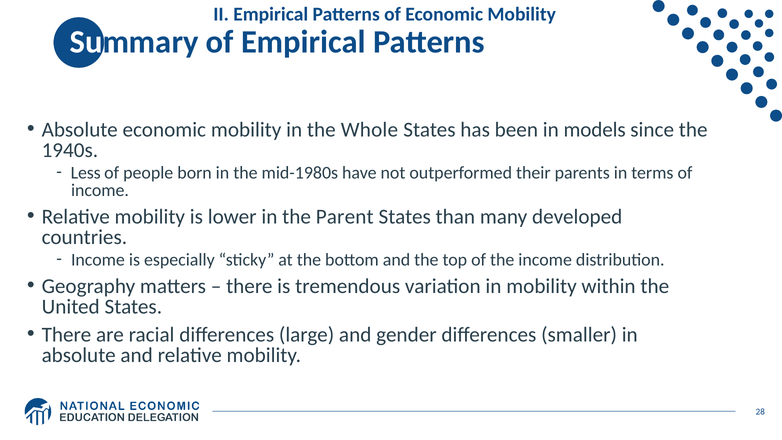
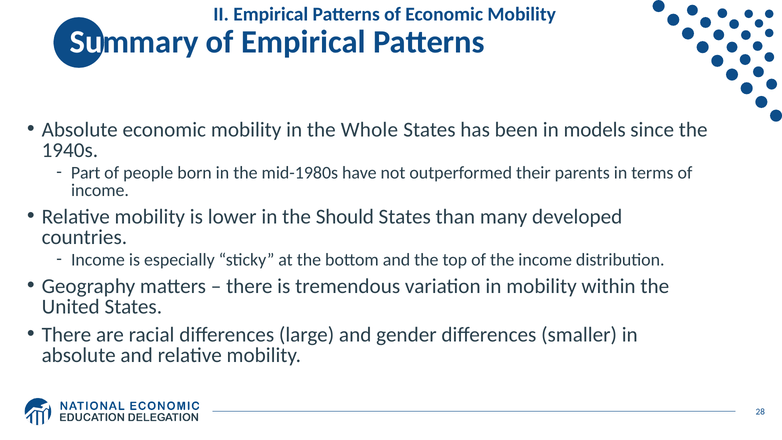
Less: Less -> Part (86, 173)
Parent: Parent -> Should (345, 217)
